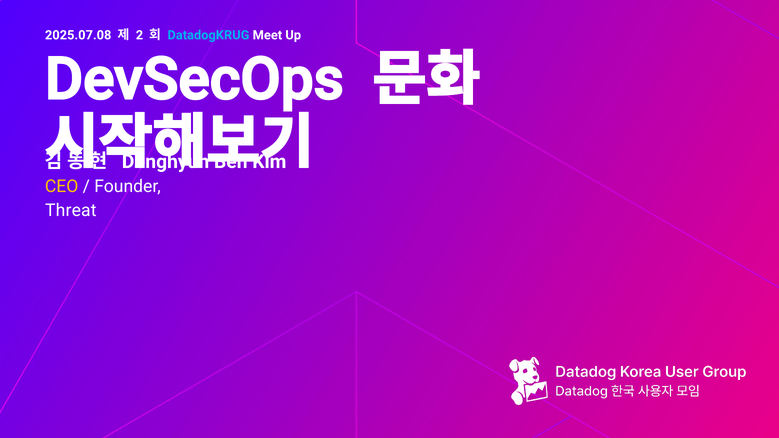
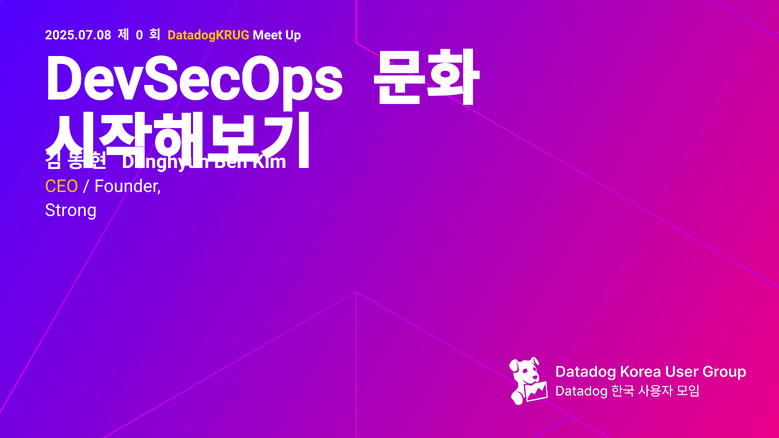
2: 2 -> 0 (139, 35)
DatadogKRUG colour: light blue -> yellow (208, 35)
Threat: Threat -> Strong (71, 211)
